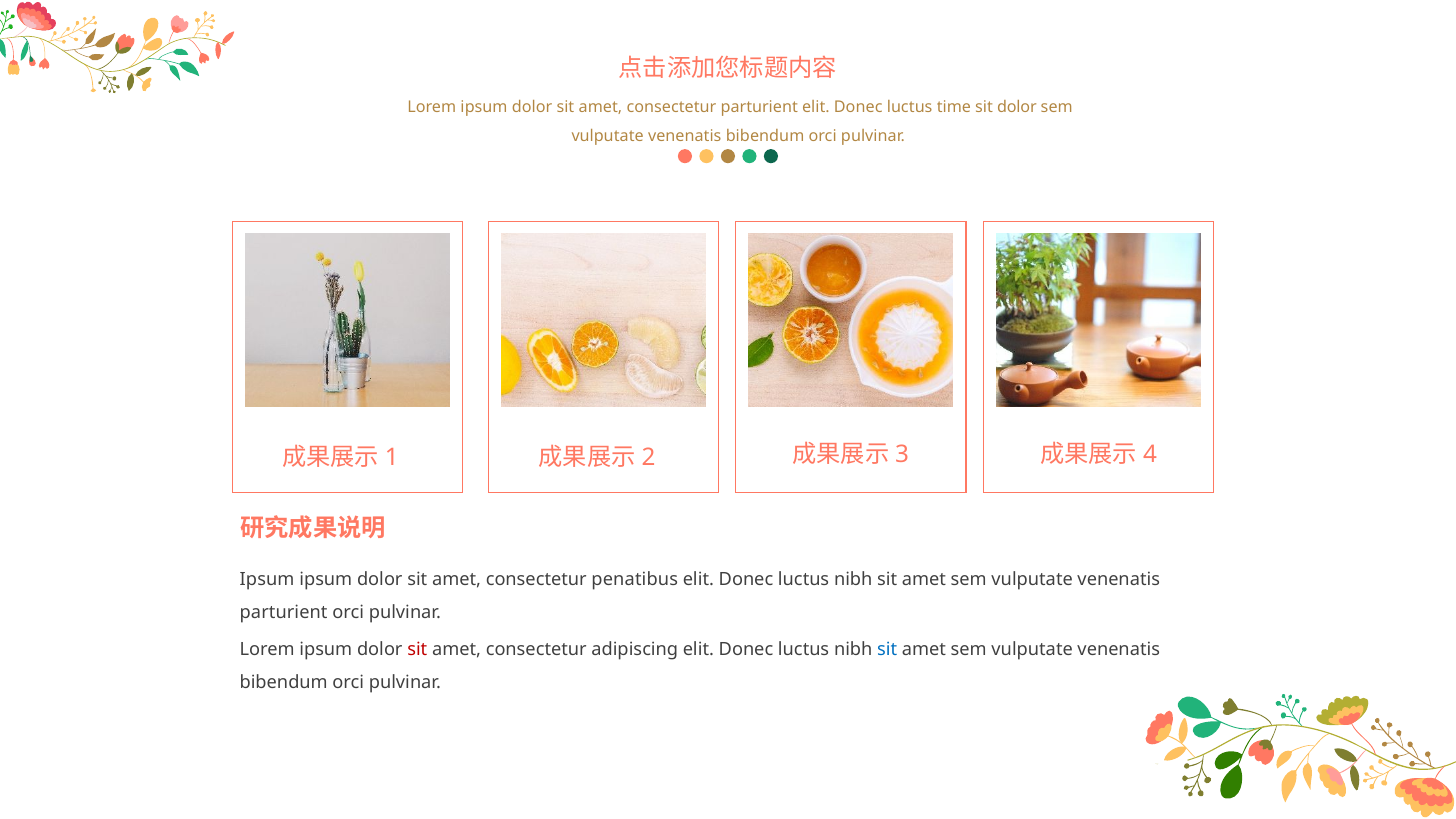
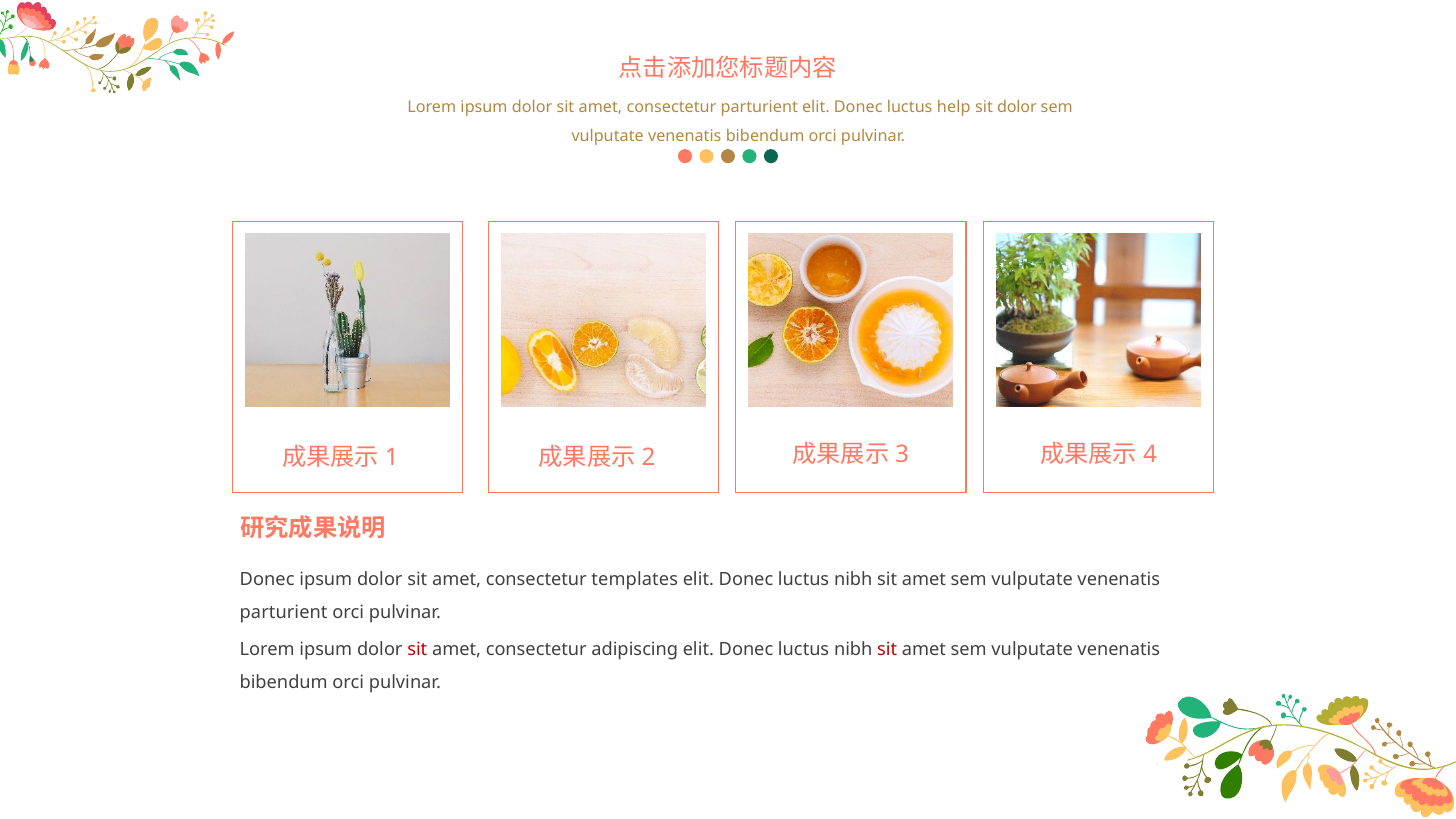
time: time -> help (954, 107)
Ipsum: Ipsum -> Donec (267, 579)
penatibus: penatibus -> templates (635, 579)
sit colour: blue -> red (887, 649)
